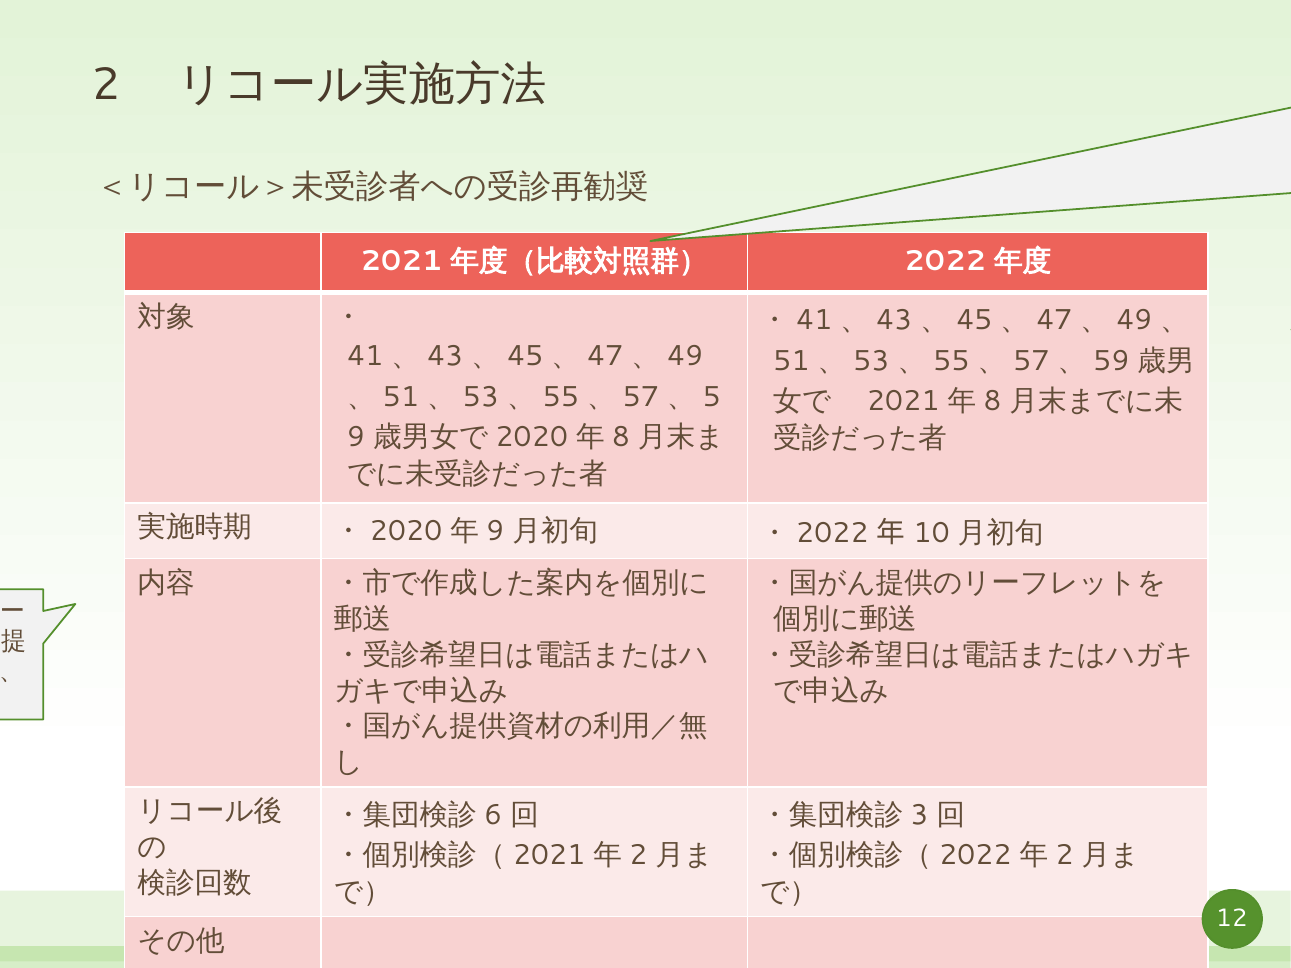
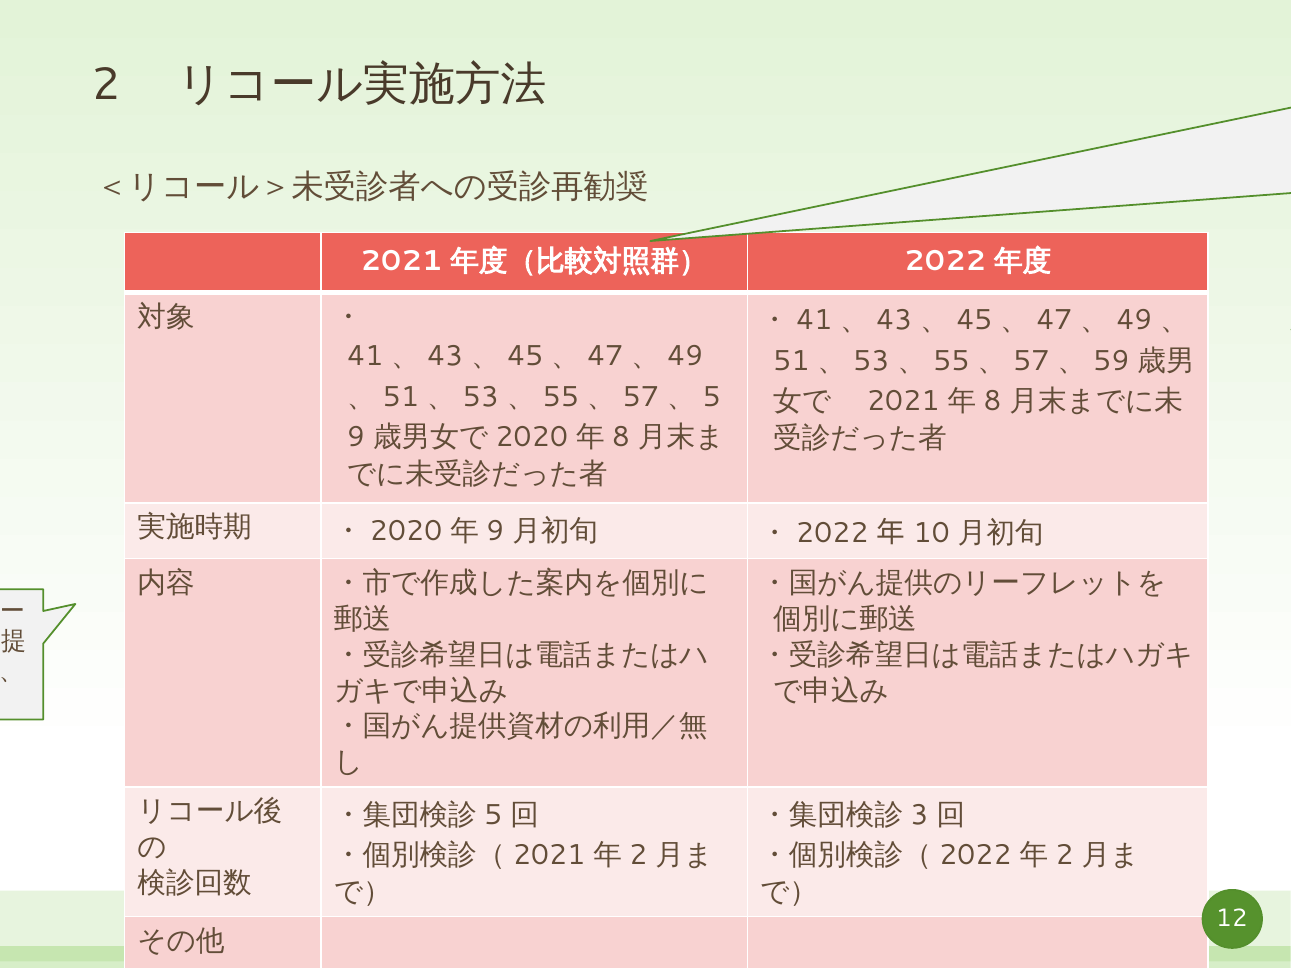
6: 6 -> 5 (493, 815)
